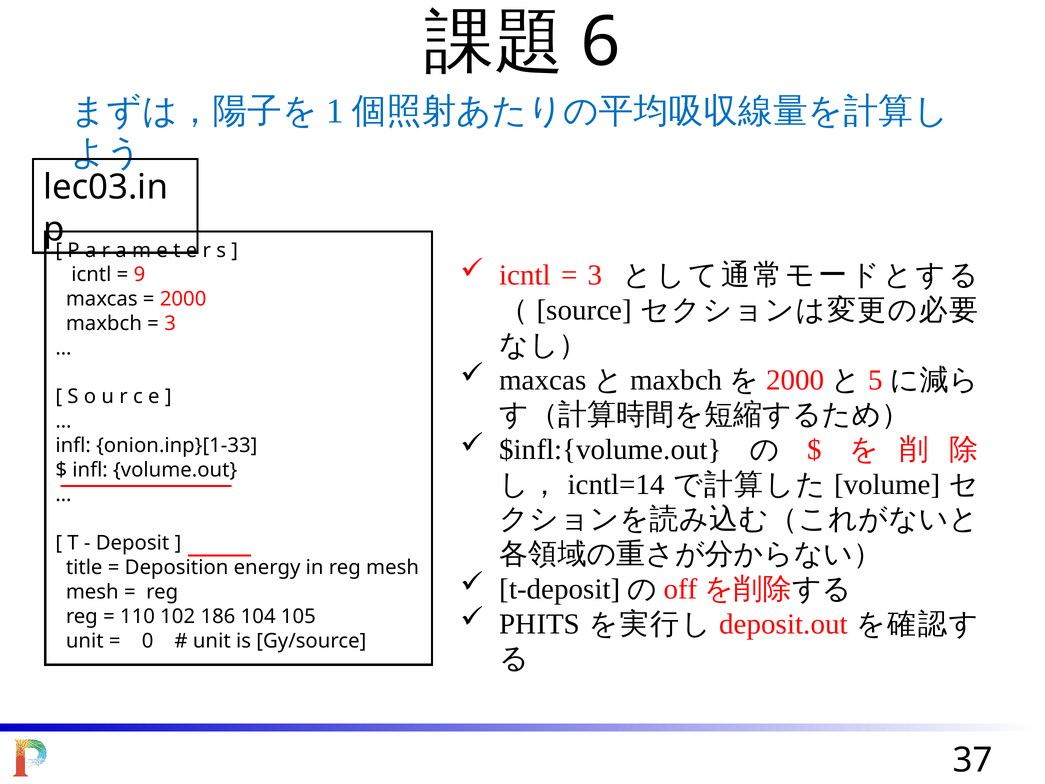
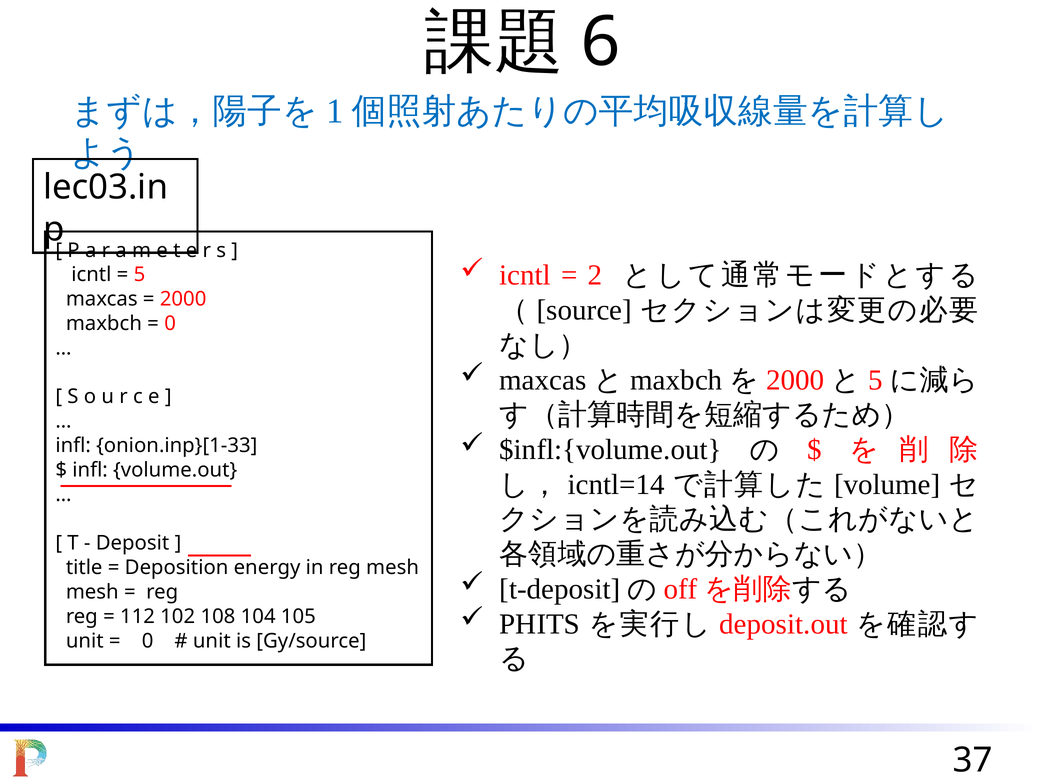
3: 3 -> 2 (595, 275)
9: 9 -> 5 (139, 275)
3: 3 -> 0 (170, 323)
110: 110 -> 112 (137, 616)
186: 186 -> 108 (218, 616)
